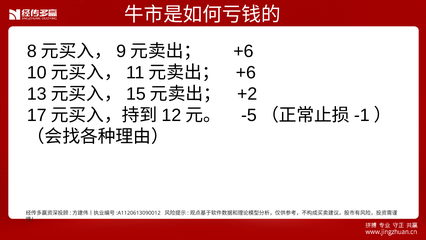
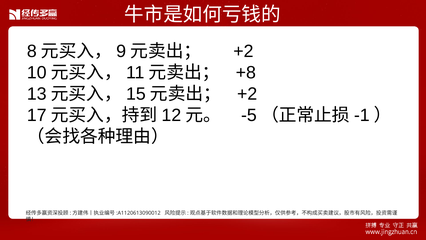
+6: +6 -> +2 (243, 51)
+6: +6 -> +8 (246, 73)
